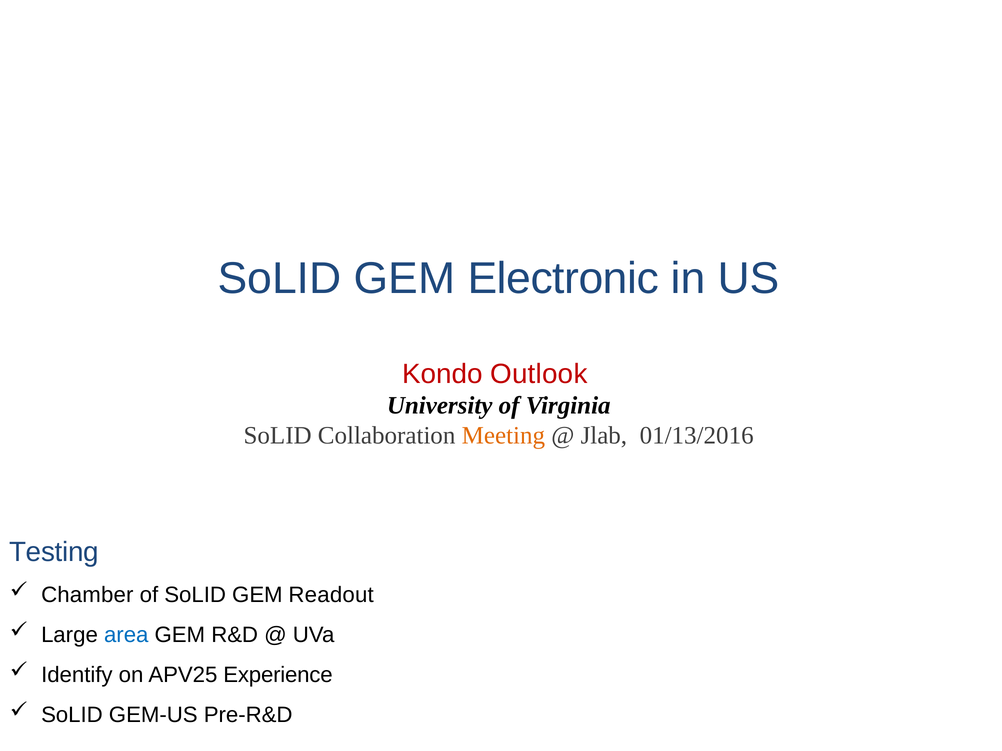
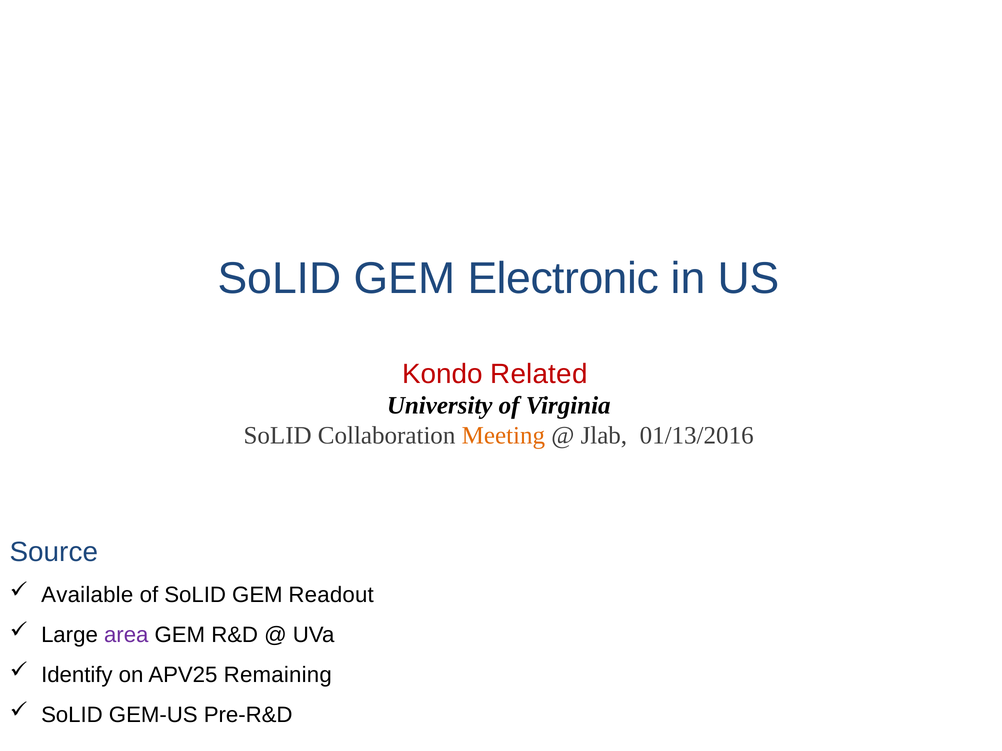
Outlook: Outlook -> Related (539, 374)
Testing: Testing -> Source (54, 552)
Chamber: Chamber -> Available (87, 595)
area colour: blue -> purple (126, 635)
Experience: Experience -> Remaining (278, 676)
